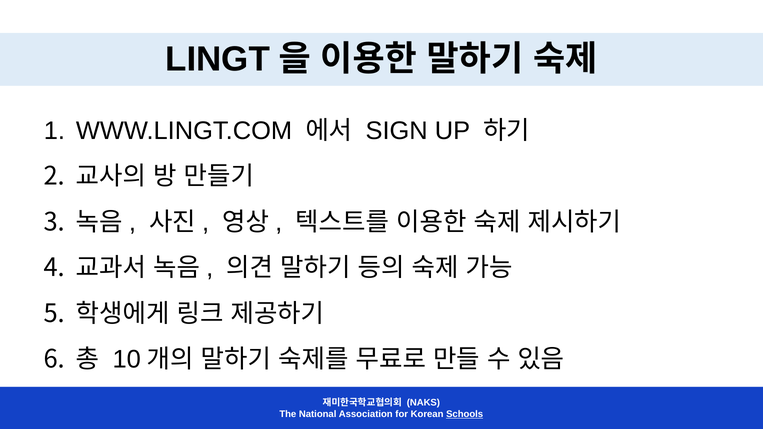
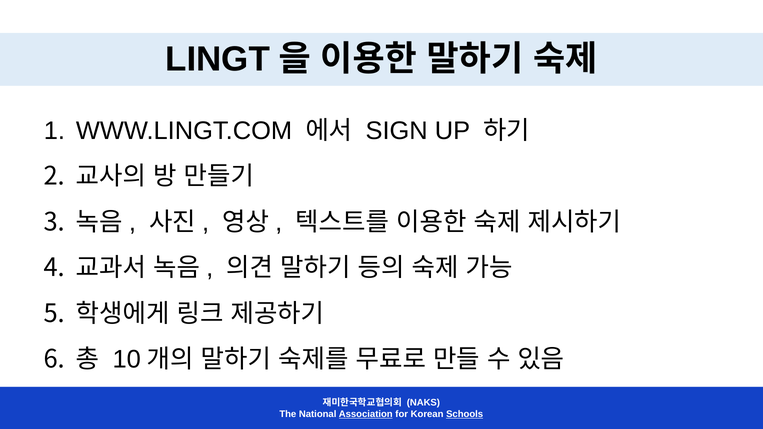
Association underline: none -> present (366, 414)
